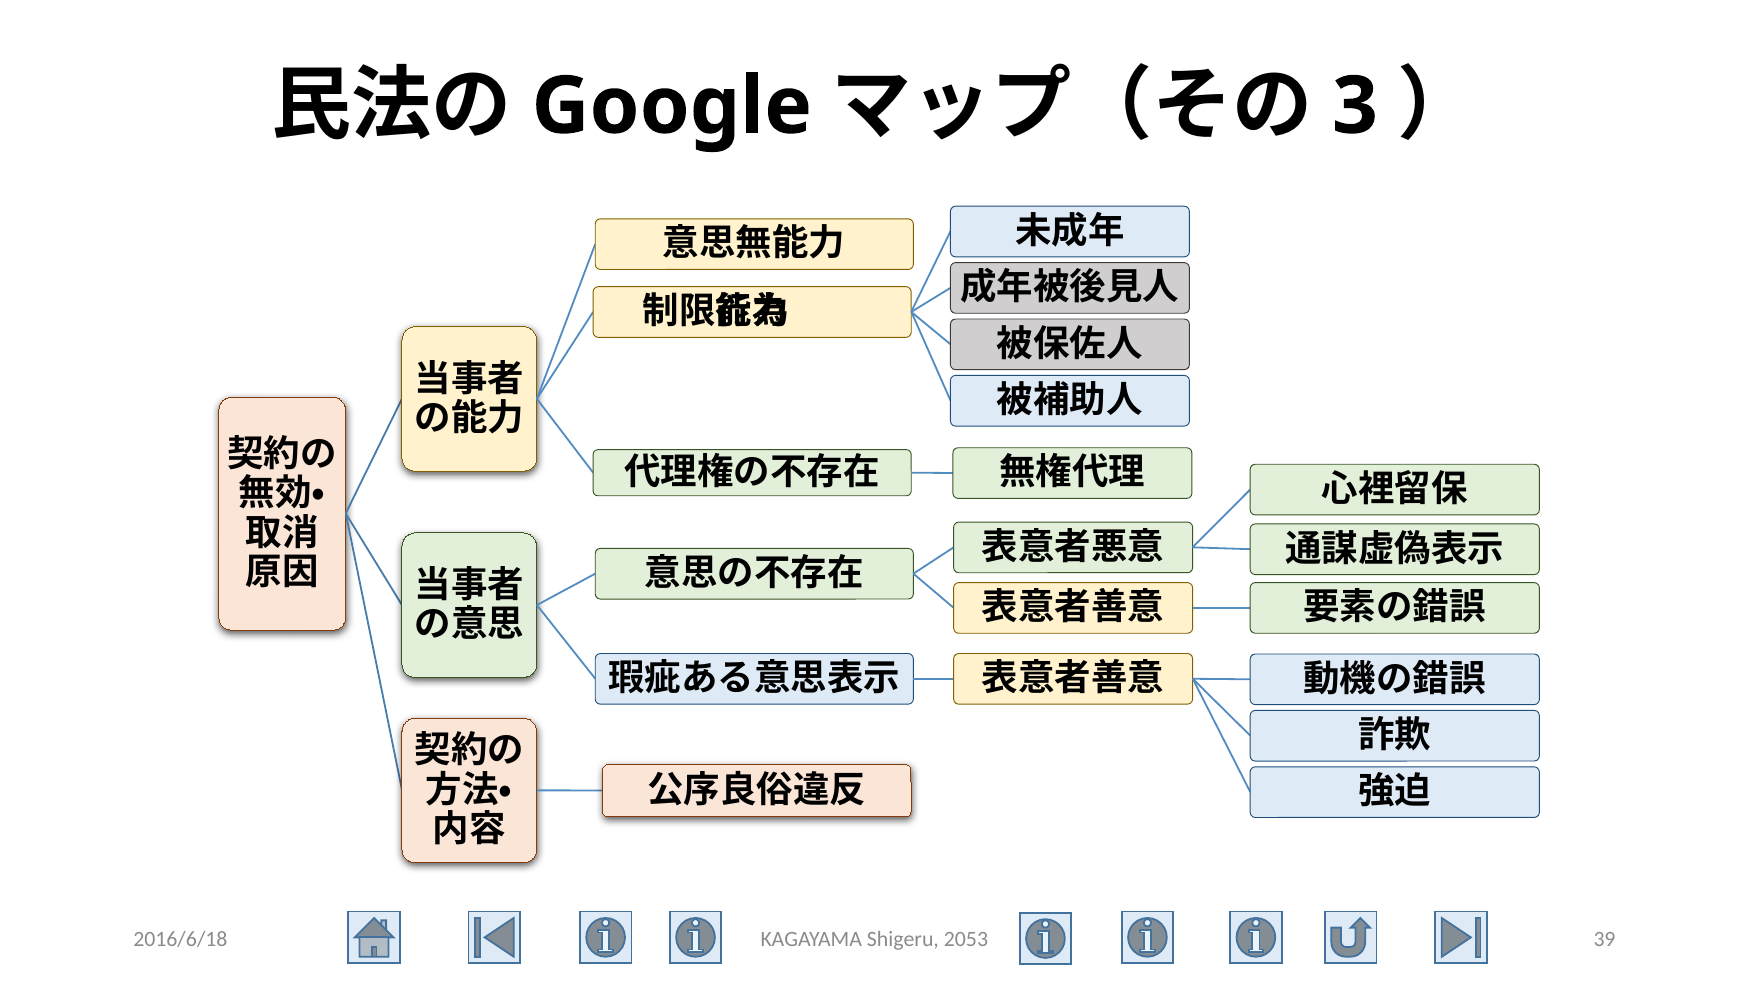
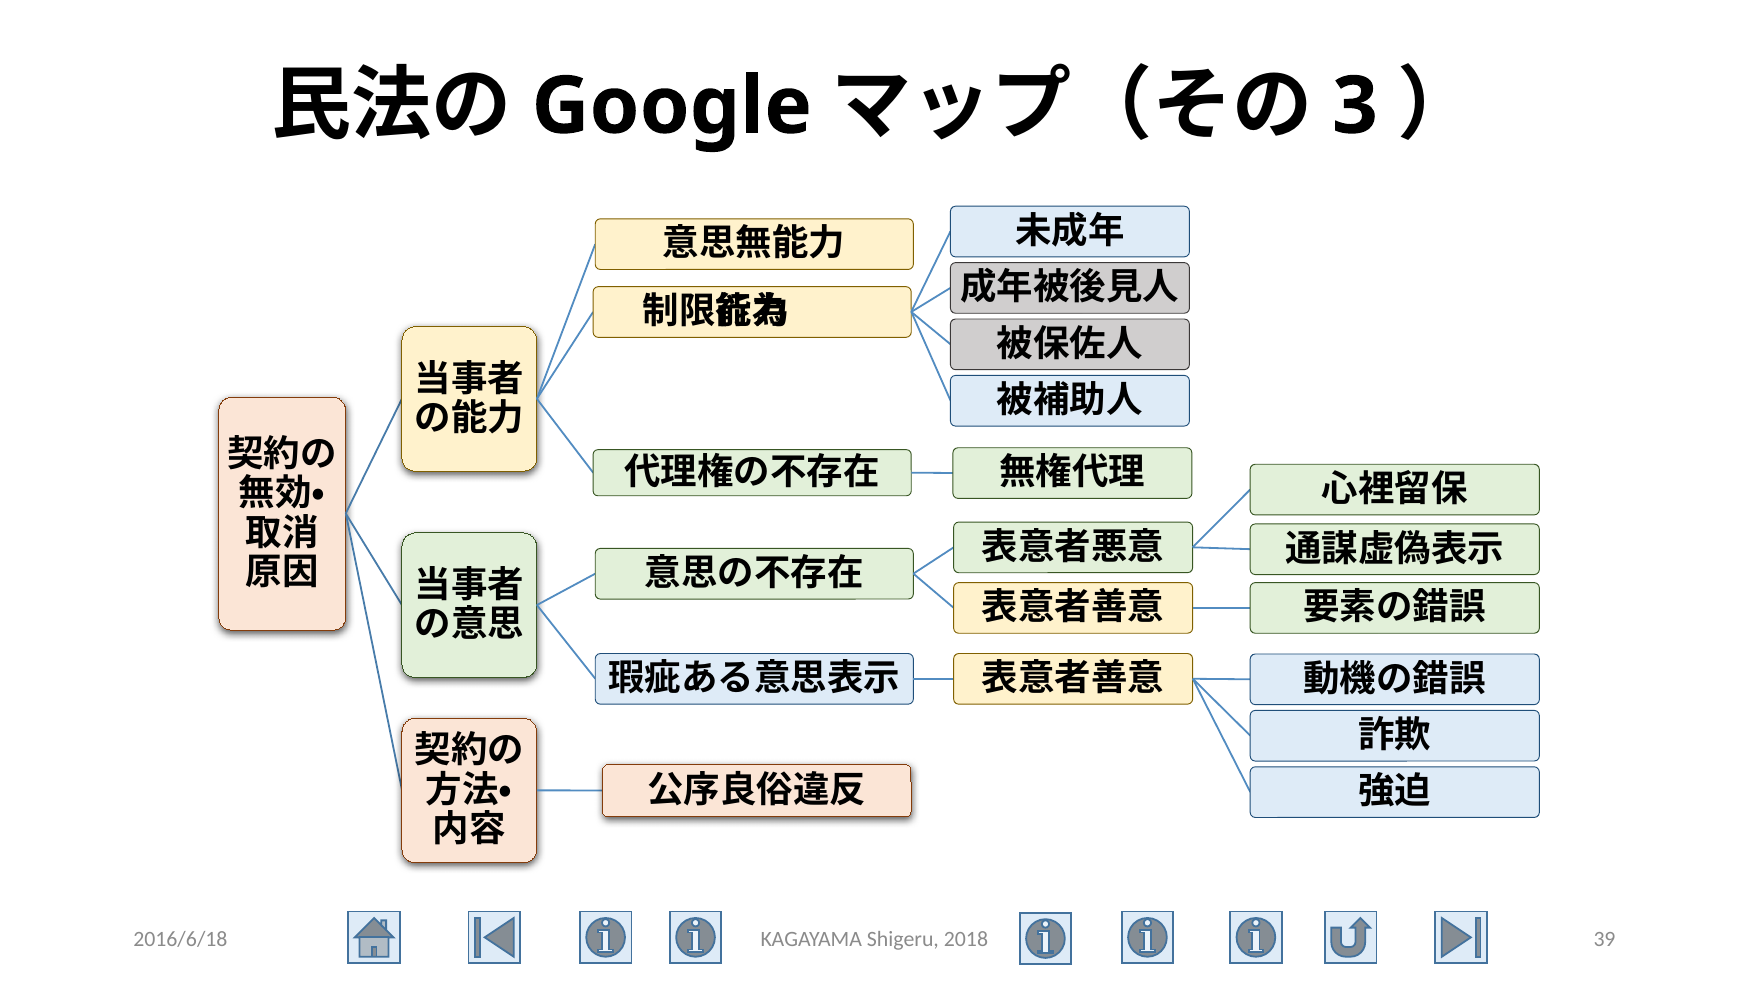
2053: 2053 -> 2018 (966, 940)
